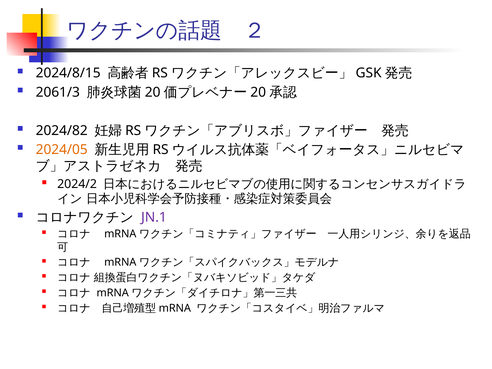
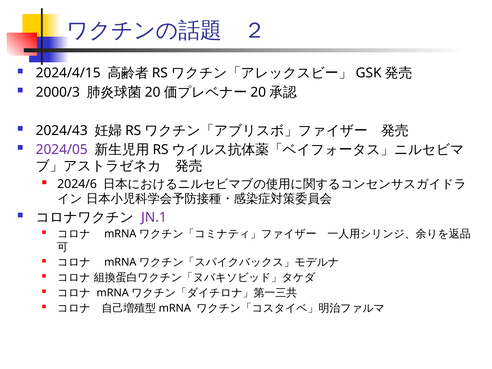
2024/8/15: 2024/8/15 -> 2024/4/15 (68, 73)
2061/3: 2061/3 -> 2000/3 (58, 92)
2024/82: 2024/82 -> 2024/43 (62, 131)
2024/05 colour: orange -> purple (62, 150)
2024/2: 2024/2 -> 2024/6 (77, 184)
